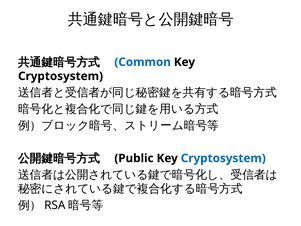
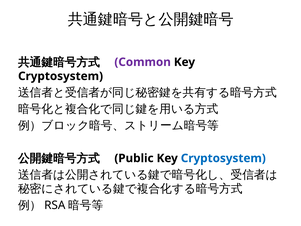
Common colour: blue -> purple (143, 62)
